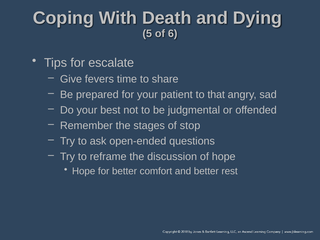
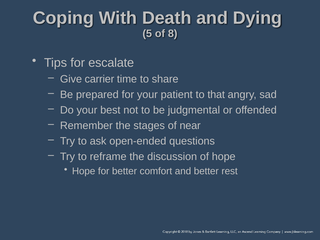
6: 6 -> 8 (173, 34)
fevers: fevers -> carrier (99, 79)
stop: stop -> near (190, 126)
